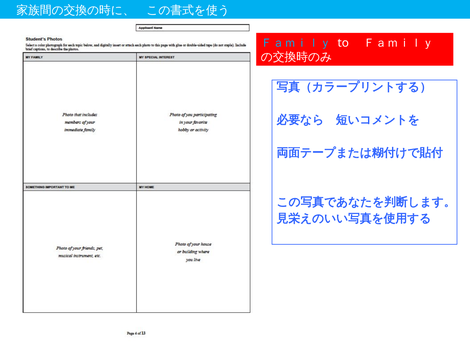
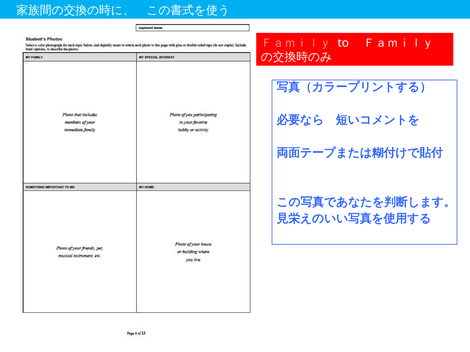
Ｆａｍｉｌｙ colour: light blue -> pink (296, 43)
